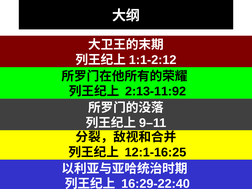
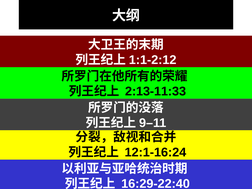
2:13-11:92: 2:13-11:92 -> 2:13-11:33 (156, 91)
12:1-16:25: 12:1-16:25 -> 12:1-16:24 (156, 152)
